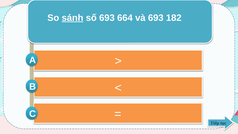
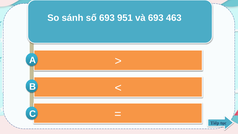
sánh underline: present -> none (73, 18)
664: 664 -> 951 (125, 18)
182: 182 -> 463 (174, 18)
